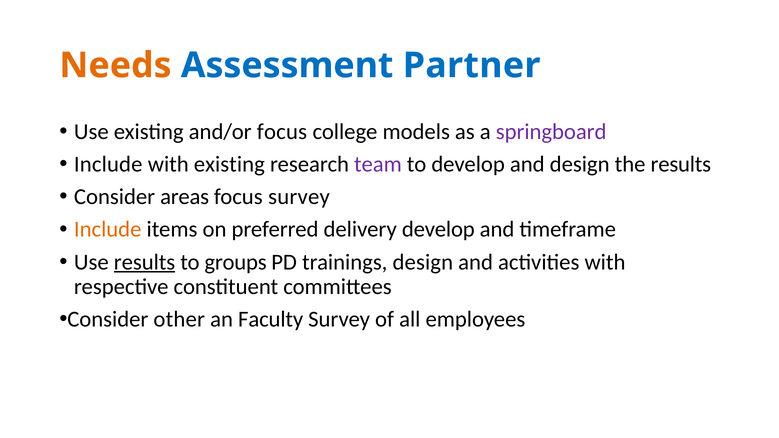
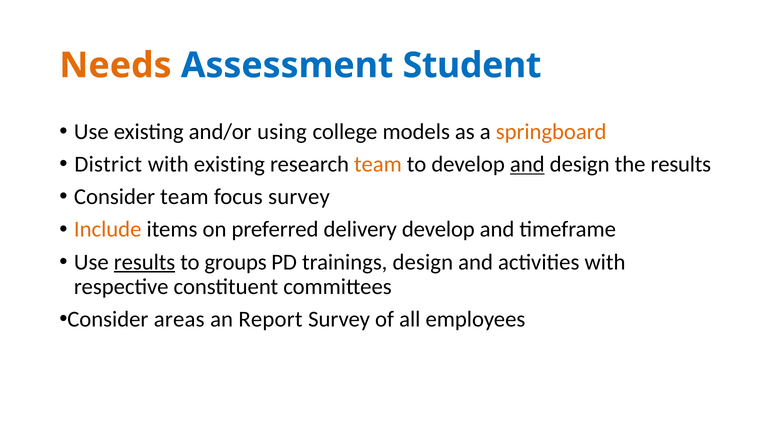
Partner: Partner -> Student (472, 65)
and/or focus: focus -> using (282, 132)
springboard colour: purple -> orange (551, 132)
Include: Include -> District (108, 164)
team colour: purple -> orange (378, 164)
and underline: none -> present (527, 164)
Consider areas: areas -> team (184, 197)
other: other -> areas (179, 319)
Faculty: Faculty -> Report (270, 319)
